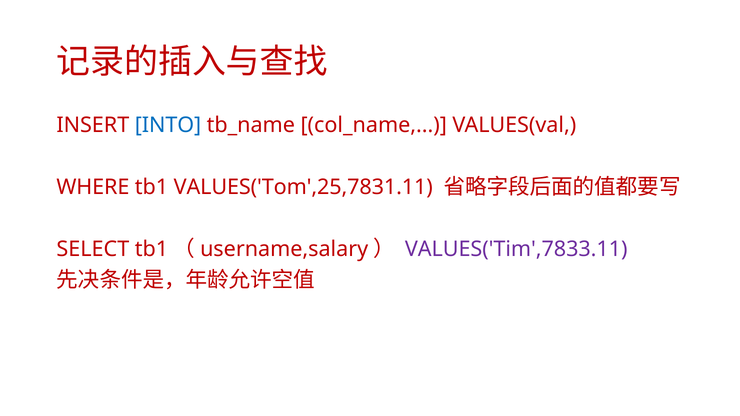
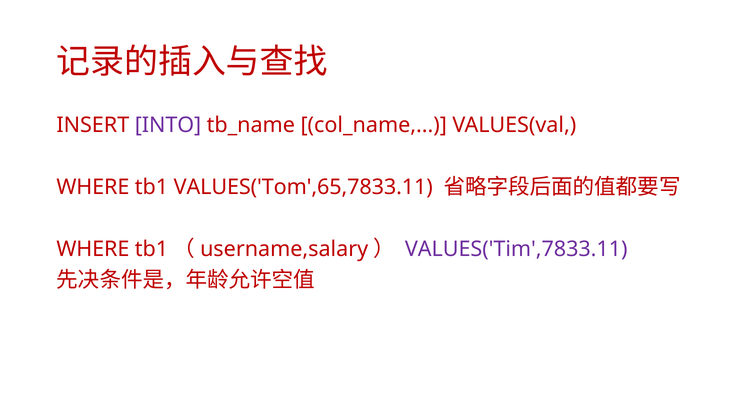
INTO colour: blue -> purple (168, 125)
VALUES('Tom',25,7831.11: VALUES('Tom',25,7831.11 -> VALUES('Tom',65,7833.11 (303, 187)
SELECT: SELECT -> WHERE (93, 249)
